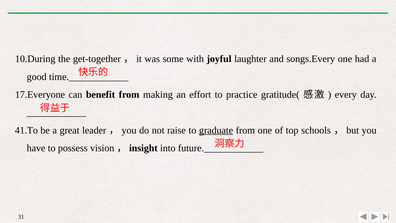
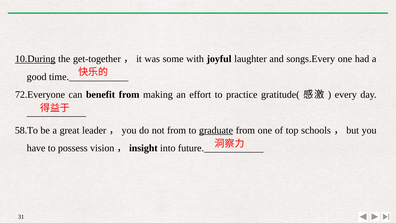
10.During underline: none -> present (35, 59)
17.Everyone: 17.Everyone -> 72.Everyone (40, 95)
41.To: 41.To -> 58.To (26, 130)
not raise: raise -> from (177, 130)
